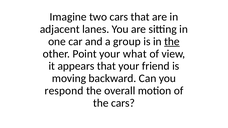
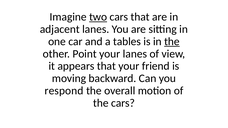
two underline: none -> present (98, 17)
group: group -> tables (127, 42)
your what: what -> lanes (135, 54)
